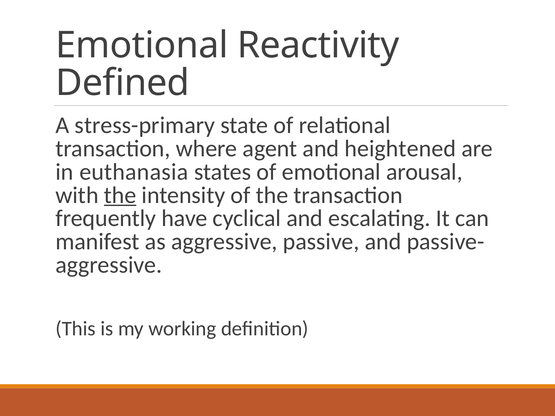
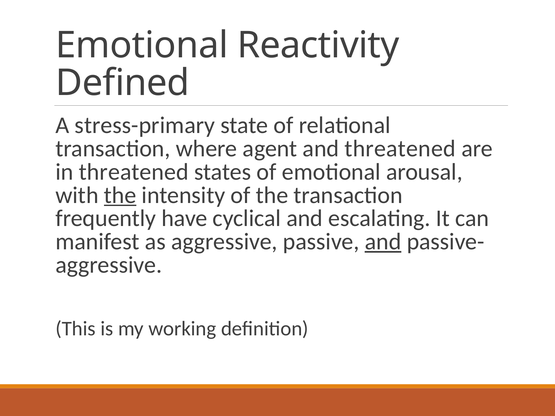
and heightened: heightened -> threatened (400, 149)
in euthanasia: euthanasia -> threatened (134, 172)
and underline: none -> present (383, 242)
